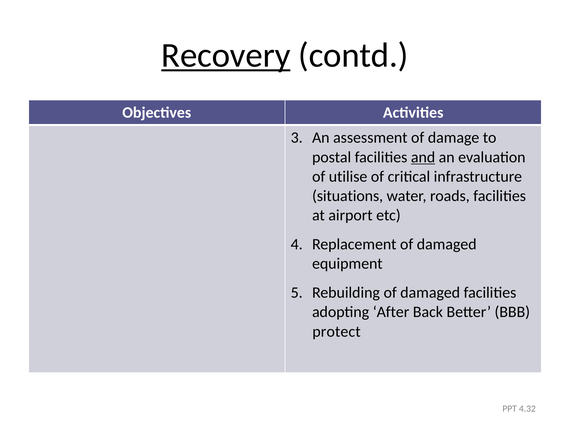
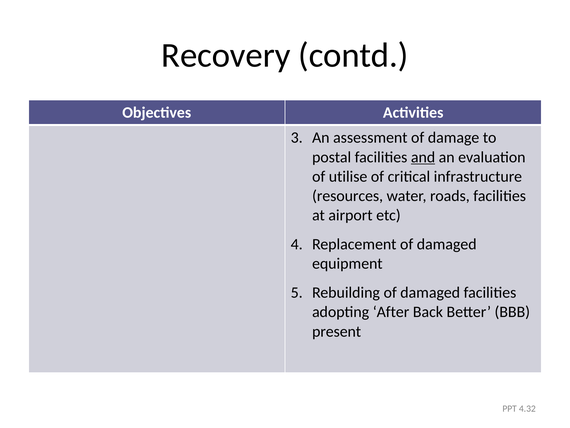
Recovery underline: present -> none (226, 55)
situations: situations -> resources (348, 196)
protect: protect -> present (337, 331)
